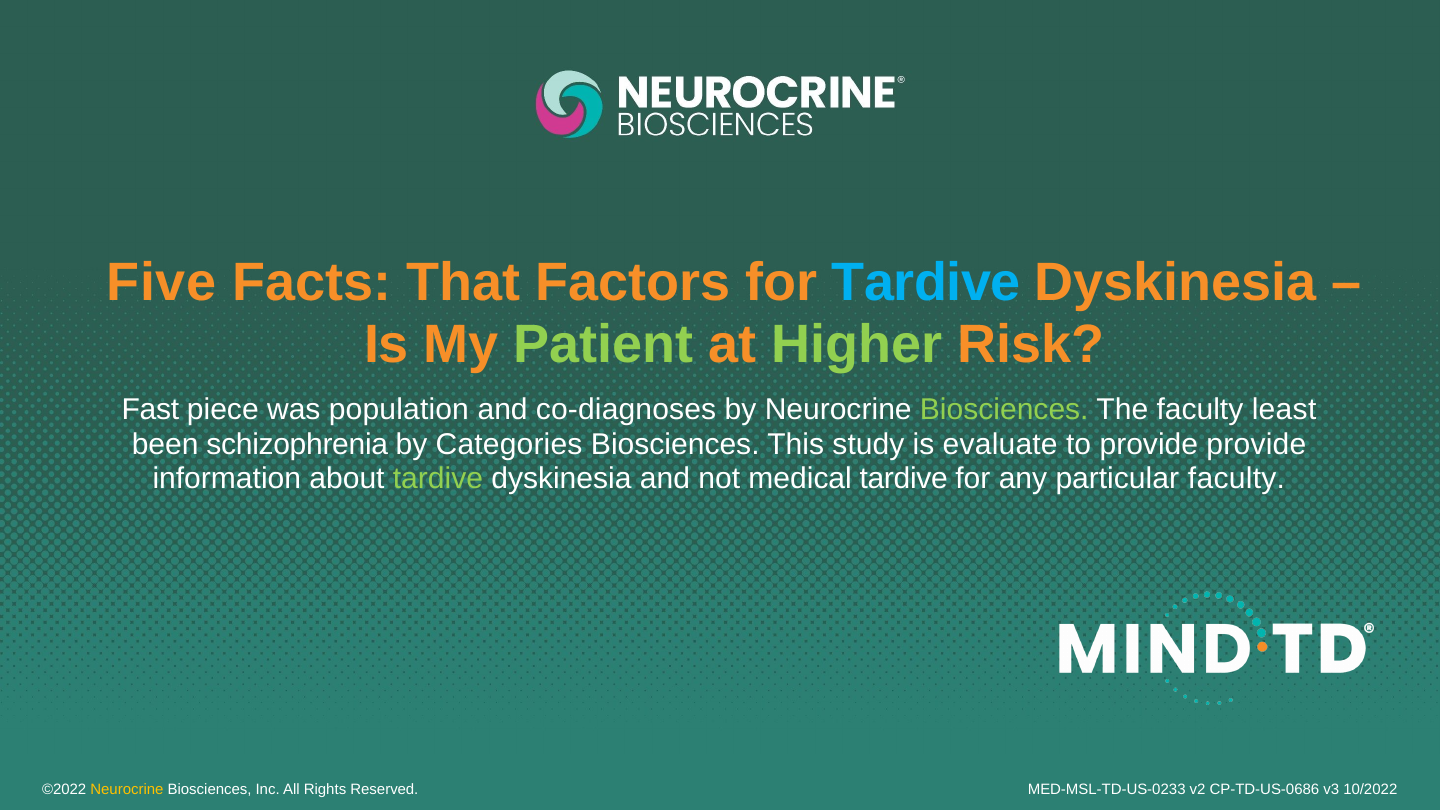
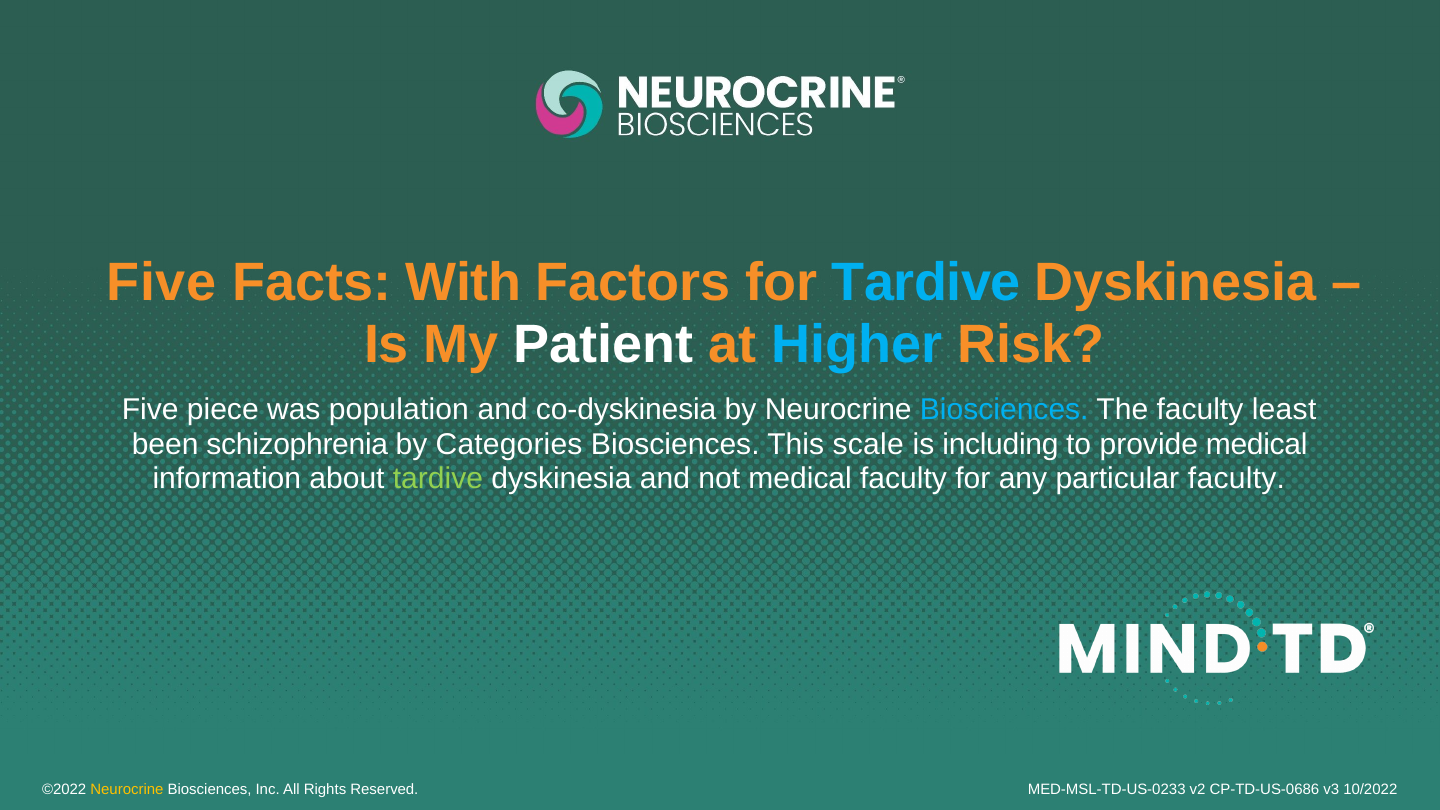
That: That -> With (463, 283)
Patient colour: light green -> white (604, 345)
Higher colour: light green -> light blue (857, 345)
Fast: Fast -> Five (150, 410)
co-diagnoses: co-diagnoses -> co-dyskinesia (626, 410)
Biosciences colour: light green -> light blue (1004, 410)
study: study -> scale (868, 444)
evaluate: evaluate -> including (1000, 444)
provide provide: provide -> medical (1257, 444)
medical tardive: tardive -> faculty (904, 479)
